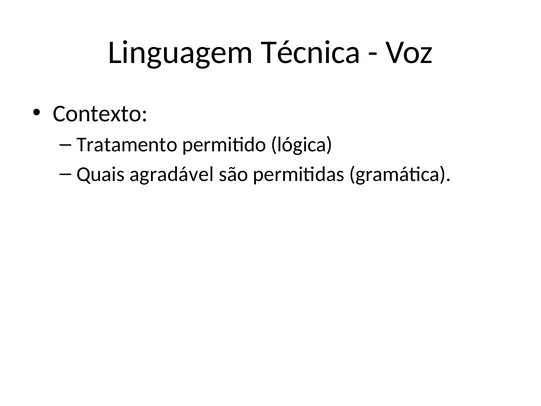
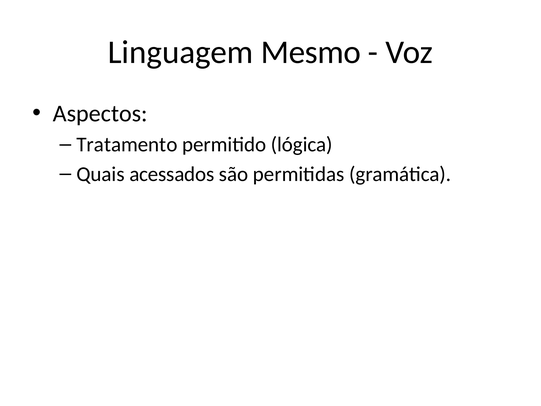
Técnica: Técnica -> Mesmo (311, 52)
Contexto: Contexto -> Aspectos (100, 113)
agradável: agradável -> acessados (172, 174)
